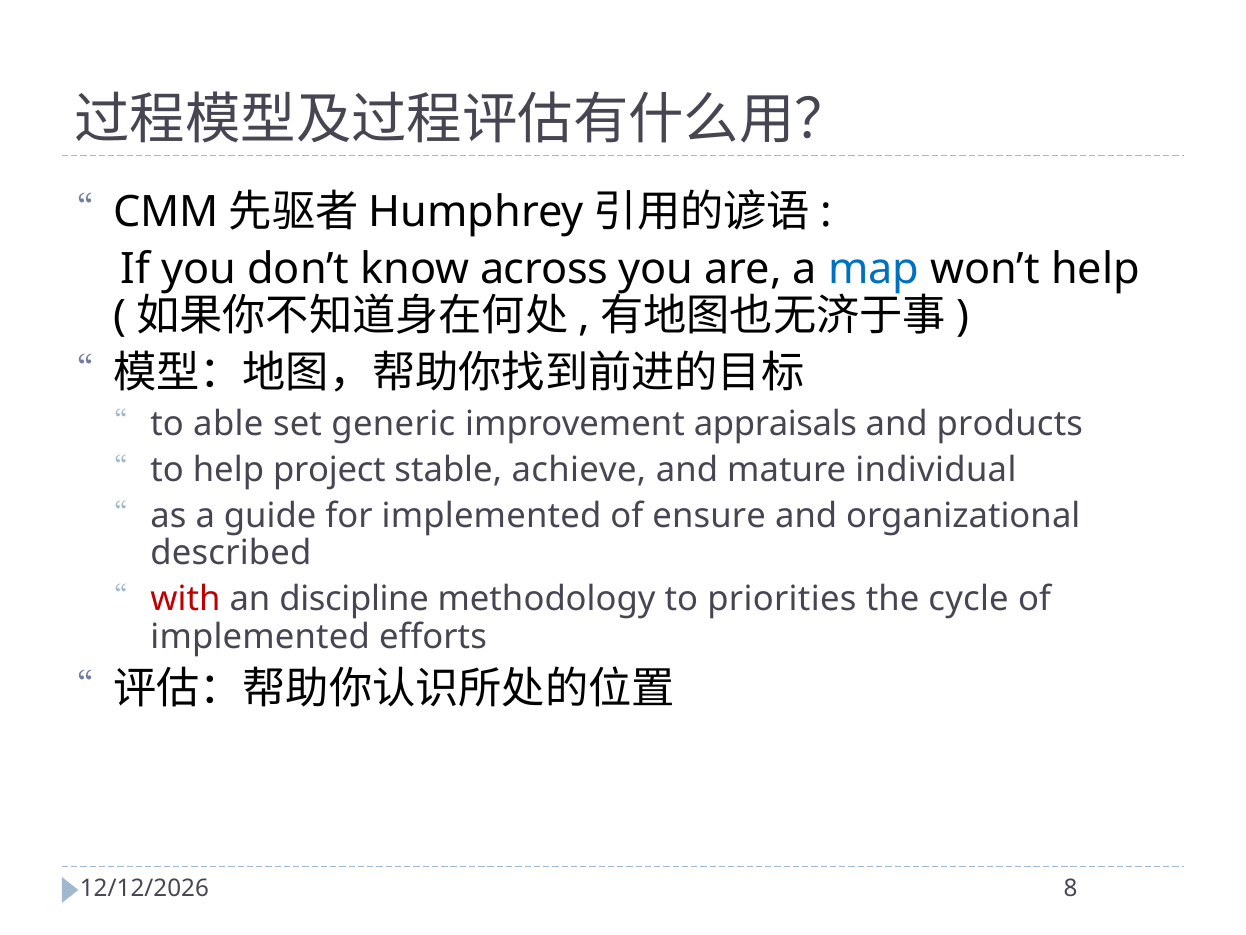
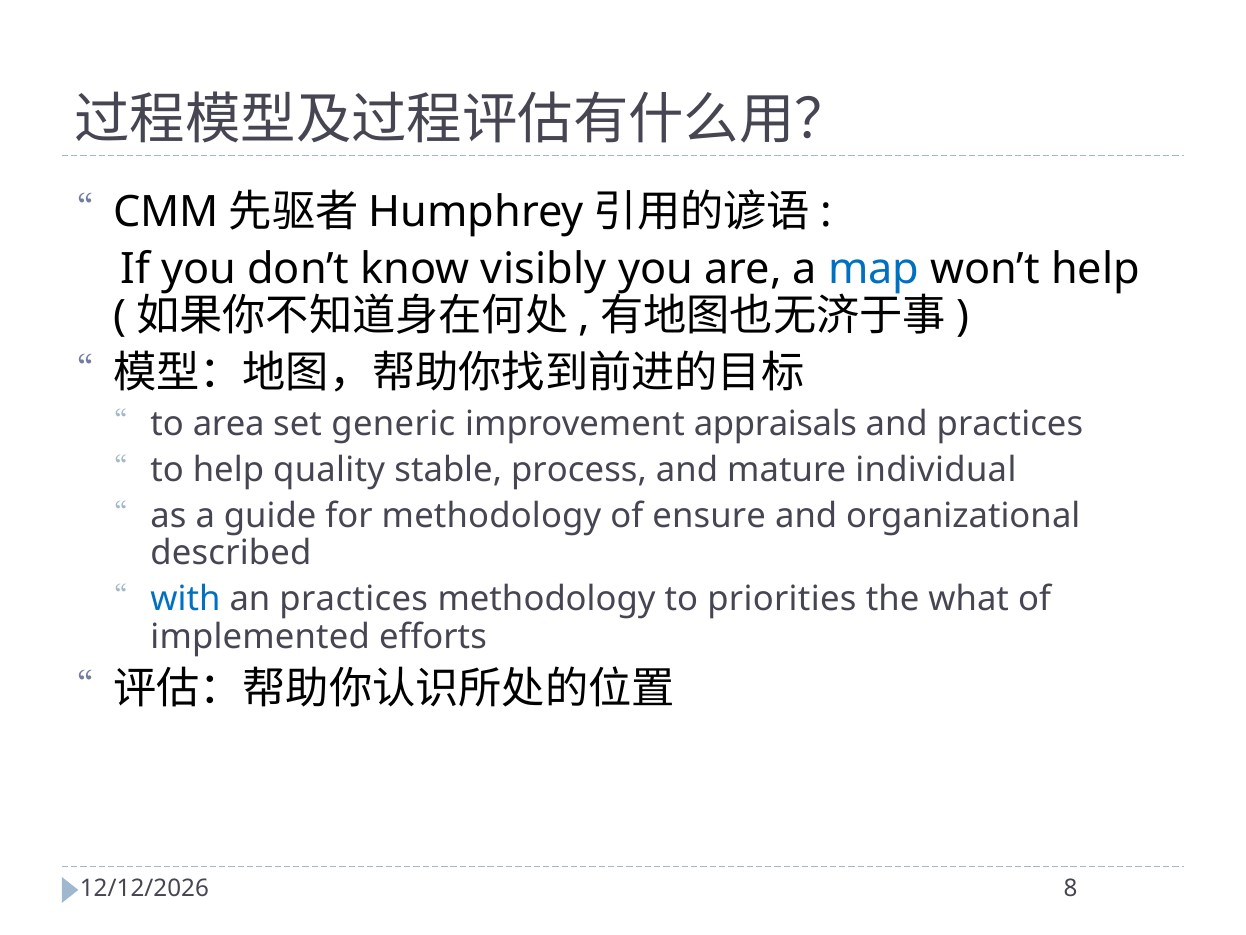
across: across -> visibly (544, 269)
able: able -> area (229, 424)
and products: products -> practices (1010, 424)
project: project -> quality (329, 470)
achieve: achieve -> process (579, 470)
for implemented: implemented -> methodology (492, 516)
with colour: red -> blue (185, 599)
an discipline: discipline -> practices (354, 599)
cycle: cycle -> what (969, 599)
